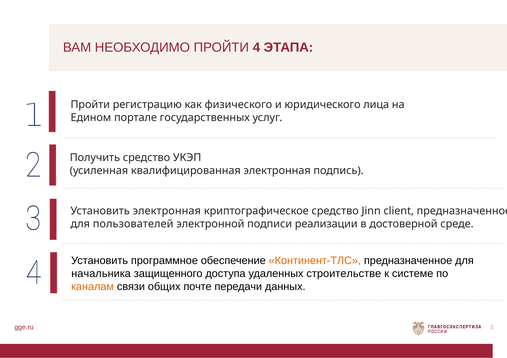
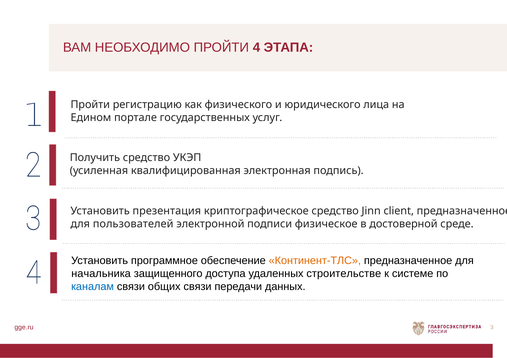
Установить электронная: электронная -> презентация (167, 211)
реализации: реализации -> физическое (326, 224)
каналам colour: orange -> blue (93, 287)
общих почте: почте -> связи (198, 287)
